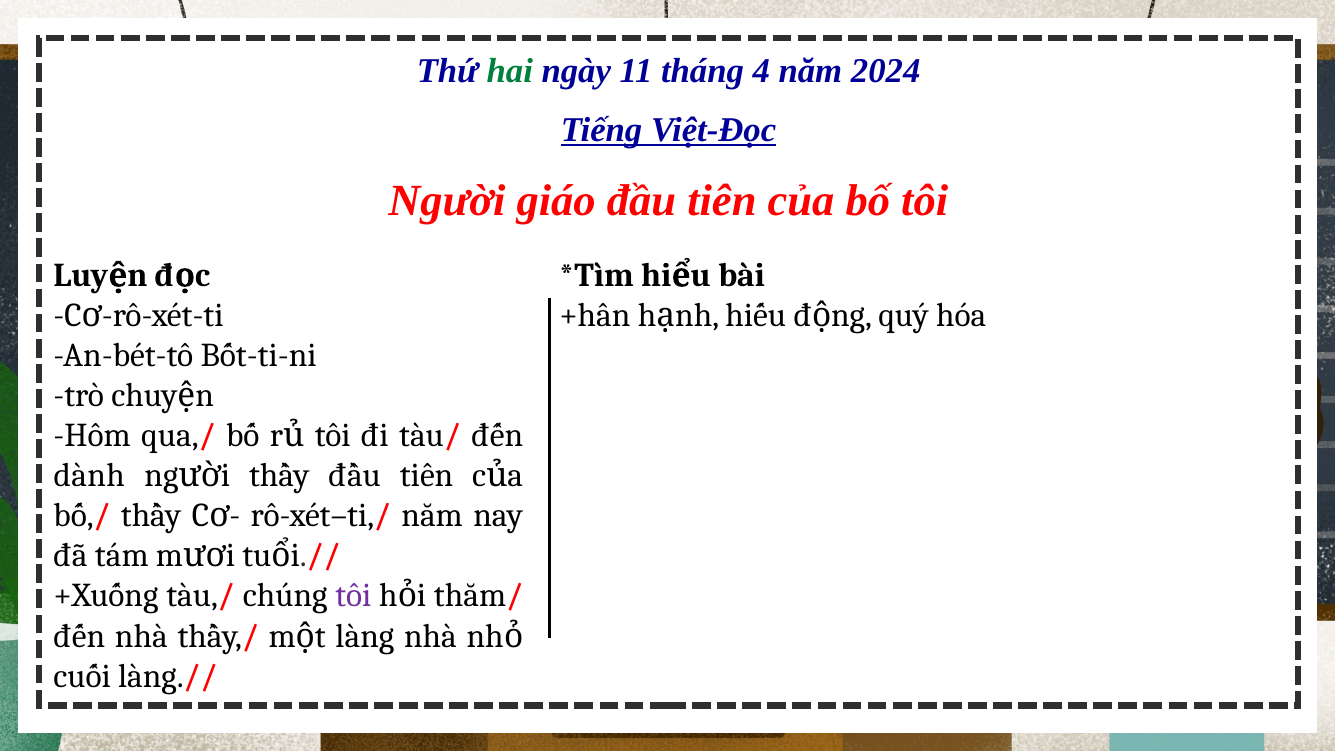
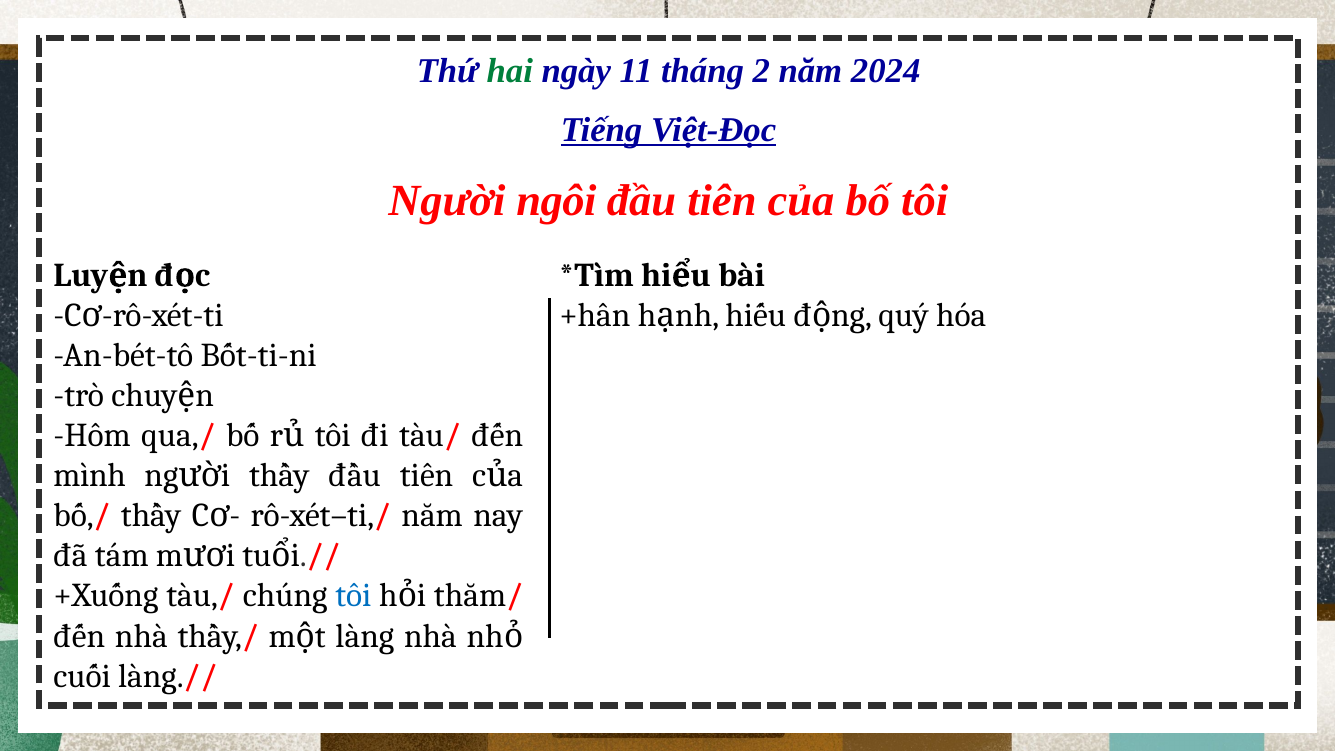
4: 4 -> 2 (761, 71)
giáo: giáo -> ngôi (556, 200)
dành: dành -> mình (90, 476)
tôi colour: purple -> blue (353, 596)
